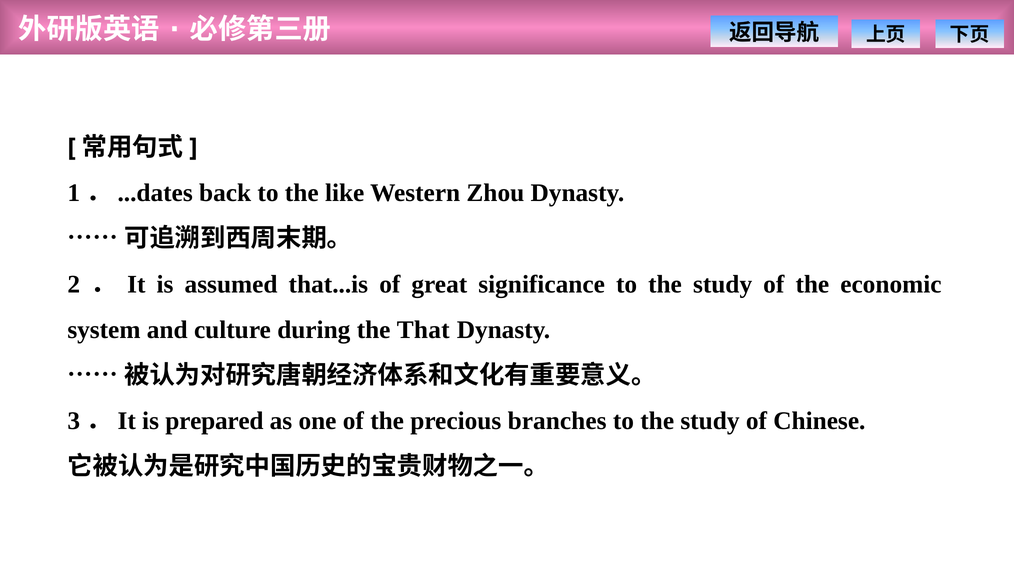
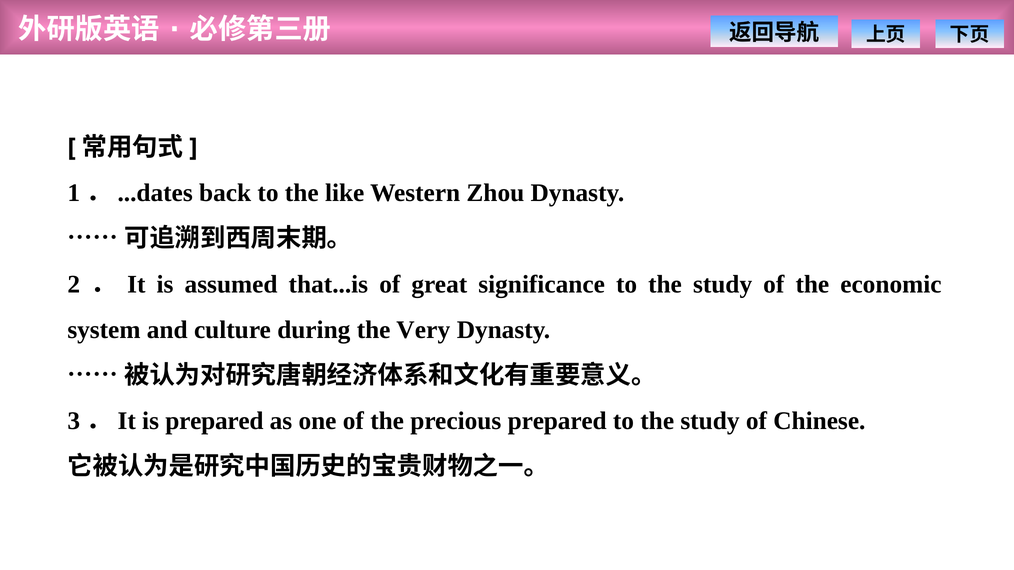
That: That -> Very (423, 330)
precious branches: branches -> prepared (557, 421)
